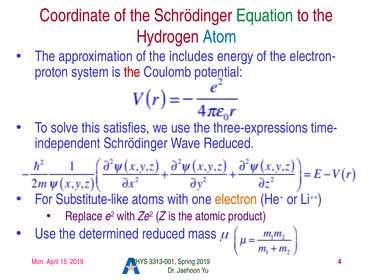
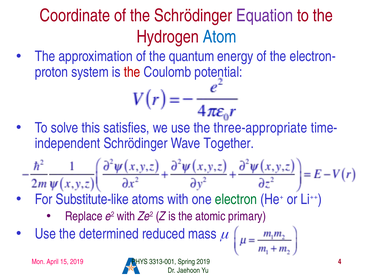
Equation colour: green -> purple (265, 16)
includes: includes -> quantum (191, 56)
three-expressions: three-expressions -> three-appropriate (260, 128)
Wave Reduced: Reduced -> Together (229, 143)
electron colour: orange -> green (236, 199)
product: product -> primary (247, 216)
